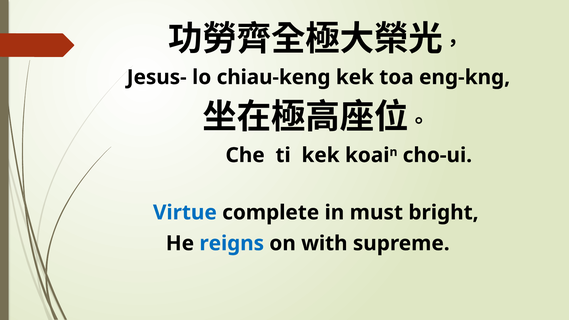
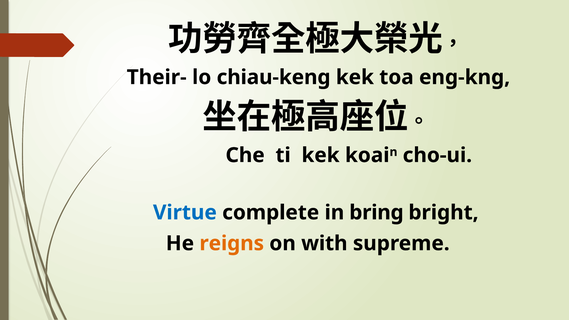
Jesus-: Jesus- -> Their- (157, 77)
must: must -> bring (376, 213)
reigns colour: blue -> orange (232, 243)
